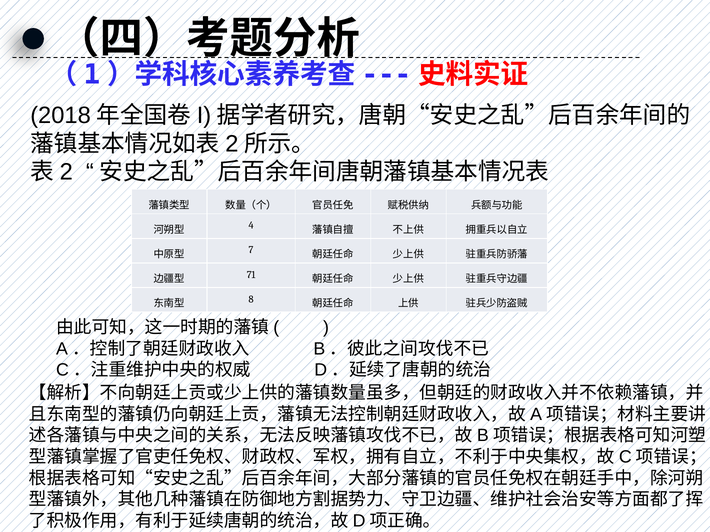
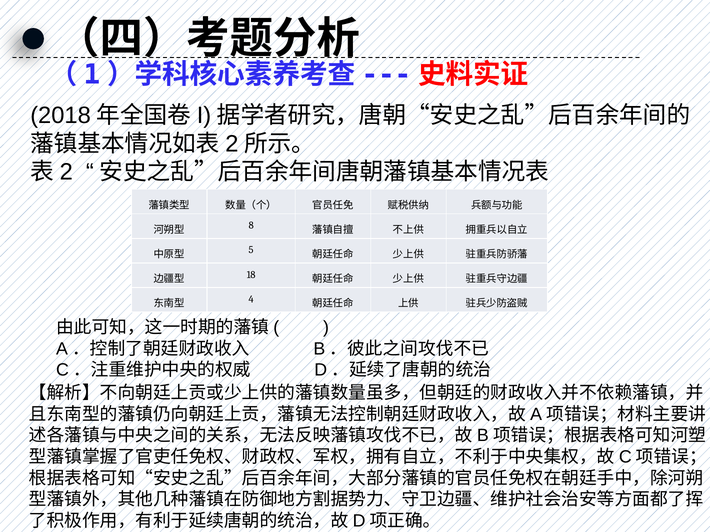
4: 4 -> 8 (251, 226)
7: 7 -> 5 (251, 250)
71: 71 -> 18 (251, 275)
8: 8 -> 4 (251, 299)
